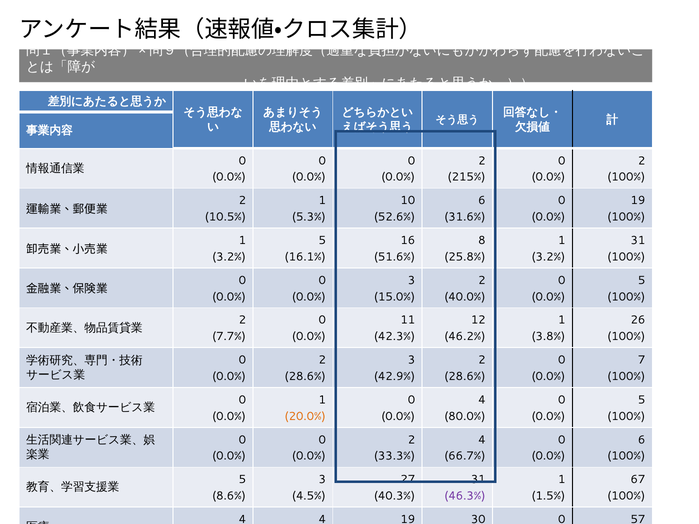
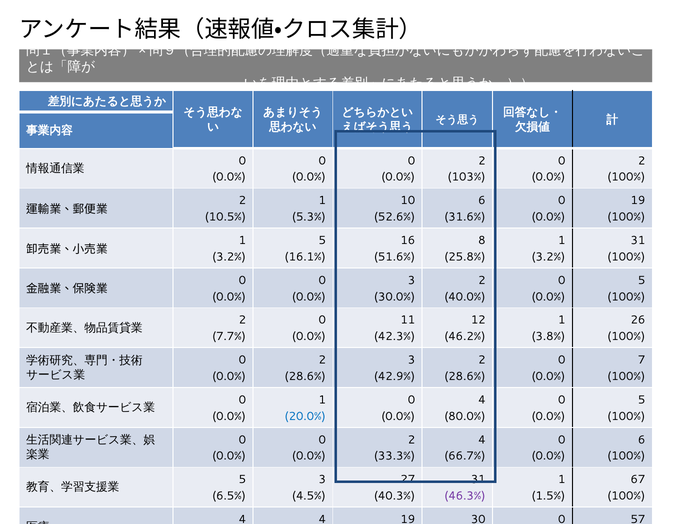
215%: 215% -> 103% (467, 177)
15.0%: 15.0% -> 30.0% (394, 297)
20.0% colour: orange -> blue (305, 416)
8.6%: 8.6% -> 6.5% (229, 496)
